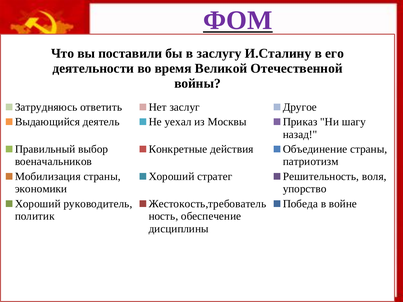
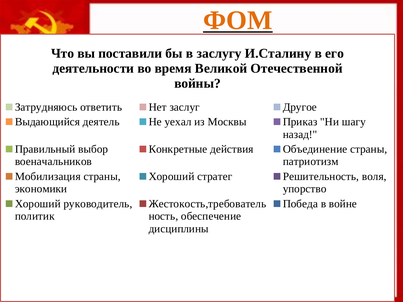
ФОМ colour: purple -> orange (238, 20)
